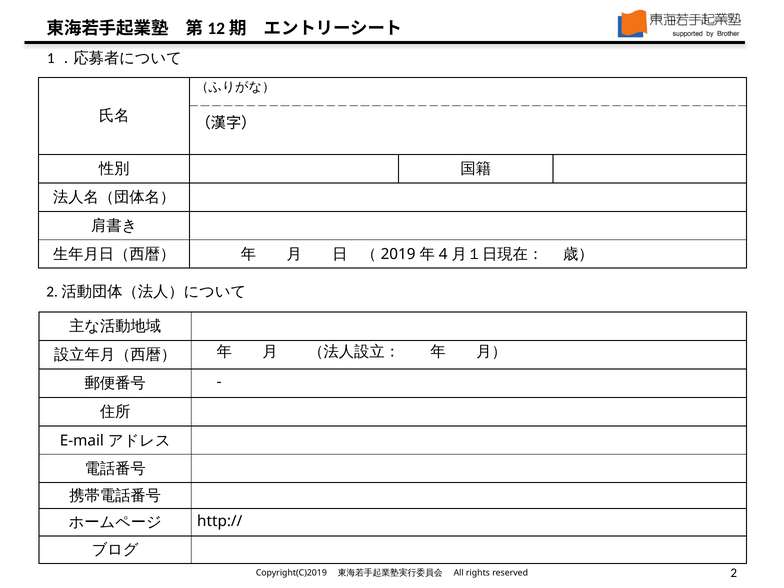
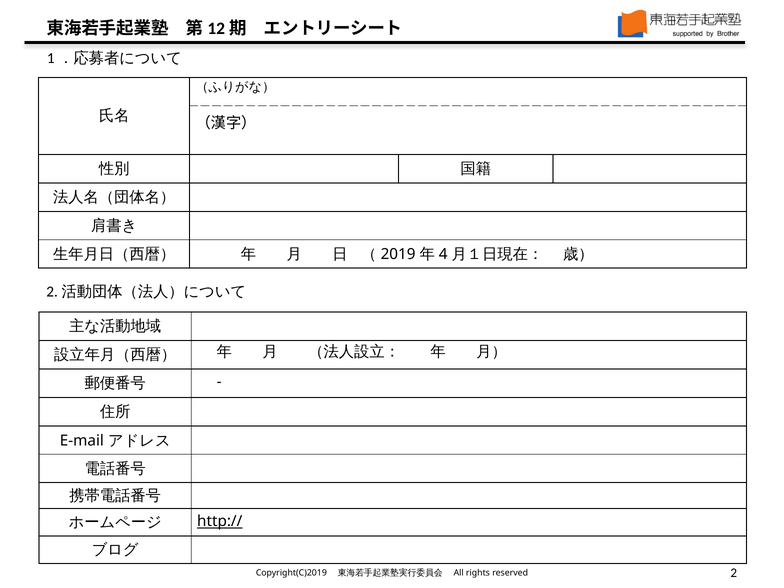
http:// underline: none -> present (220, 521)
